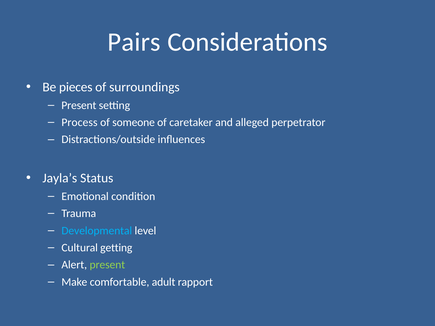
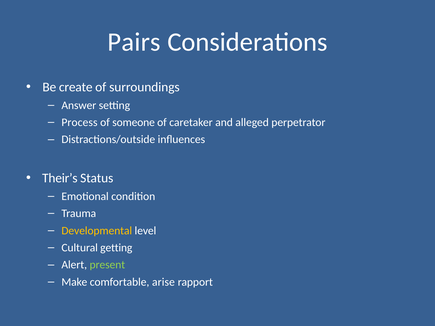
pieces: pieces -> create (76, 87)
Present: Present -> Answer (79, 105)
Jayla’s: Jayla’s -> Their’s (60, 178)
Developmental colour: light blue -> yellow (97, 231)
adult: adult -> arise (163, 282)
